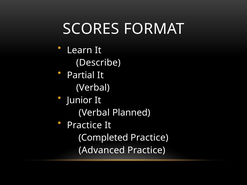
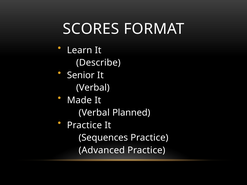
Partial: Partial -> Senior (81, 75)
Junior: Junior -> Made (79, 100)
Completed: Completed -> Sequences (103, 138)
